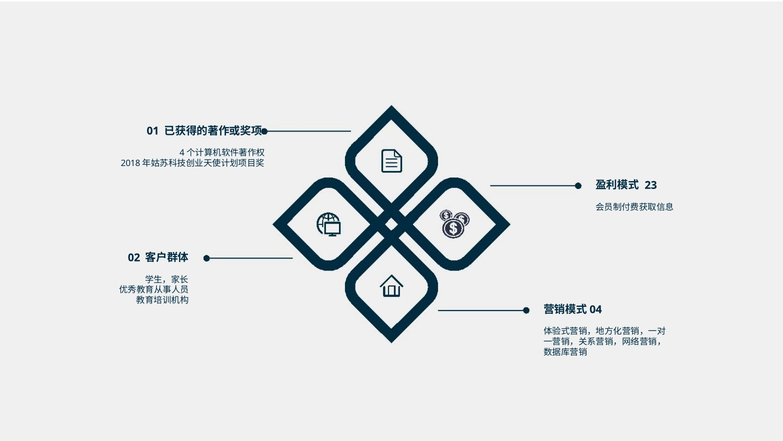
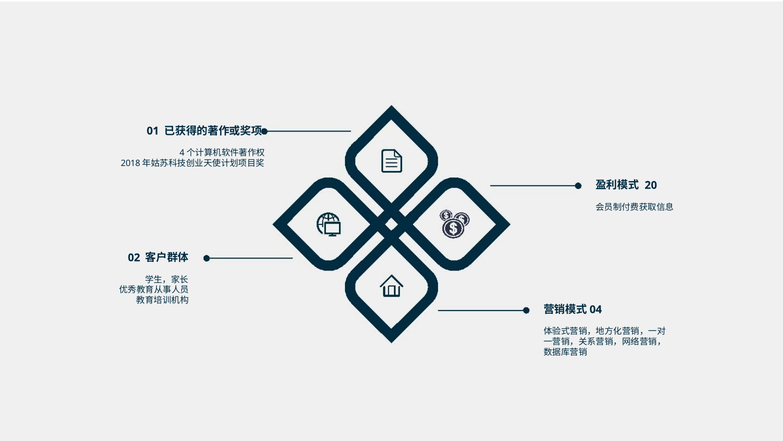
23: 23 -> 20 (651, 185)
